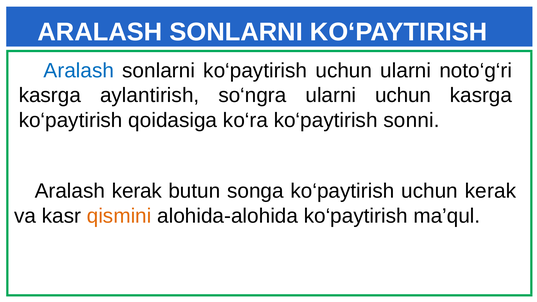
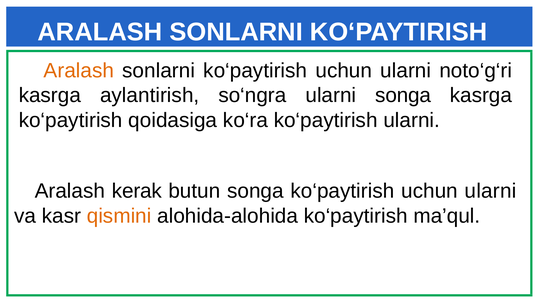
Aralash colour: blue -> orange (79, 71)
ularni uchun: uchun -> songa (403, 95)
ko‘paytirish sonni: sonni -> ularni (412, 120)
songa ko‘paytirish uchun kerak: kerak -> ularni (491, 191)
